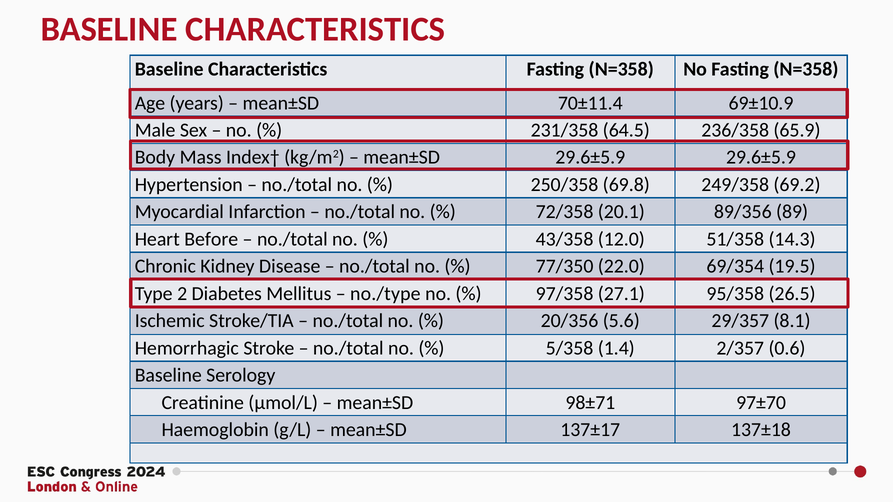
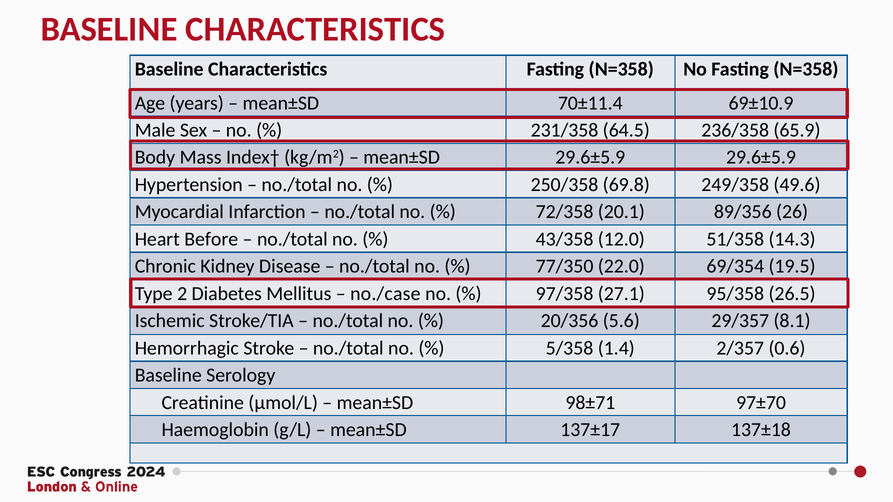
69.2: 69.2 -> 49.6 (797, 185)
89: 89 -> 26 (792, 212)
no./type: no./type -> no./case (385, 294)
